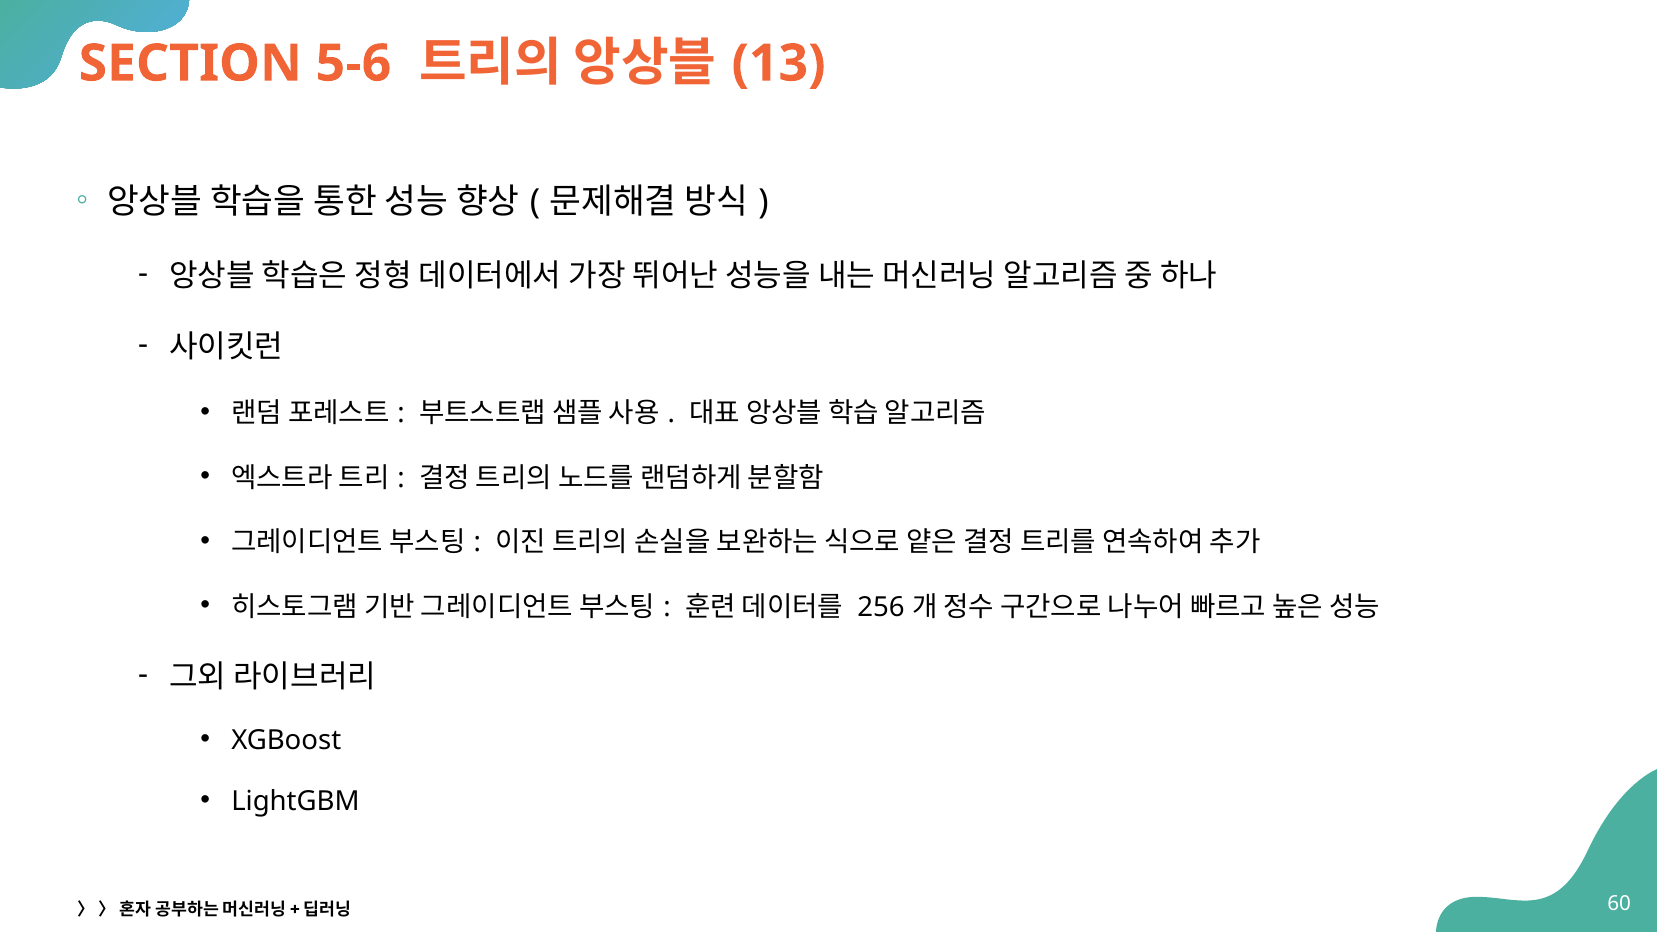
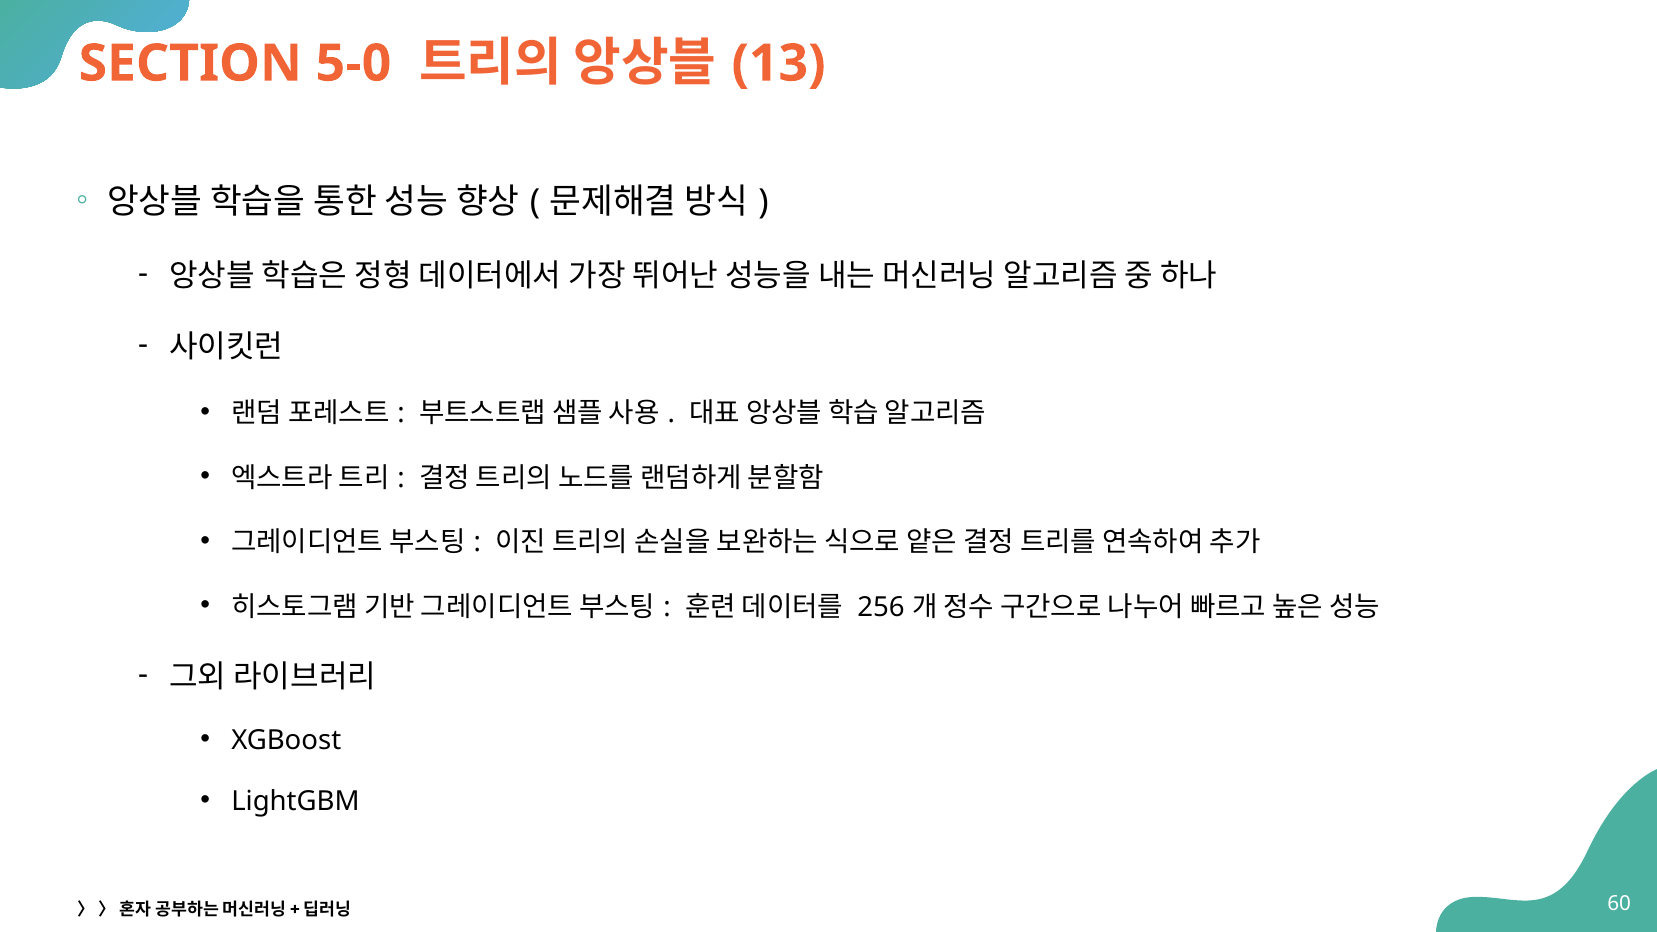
5-6: 5-6 -> 5-0 (353, 64)
